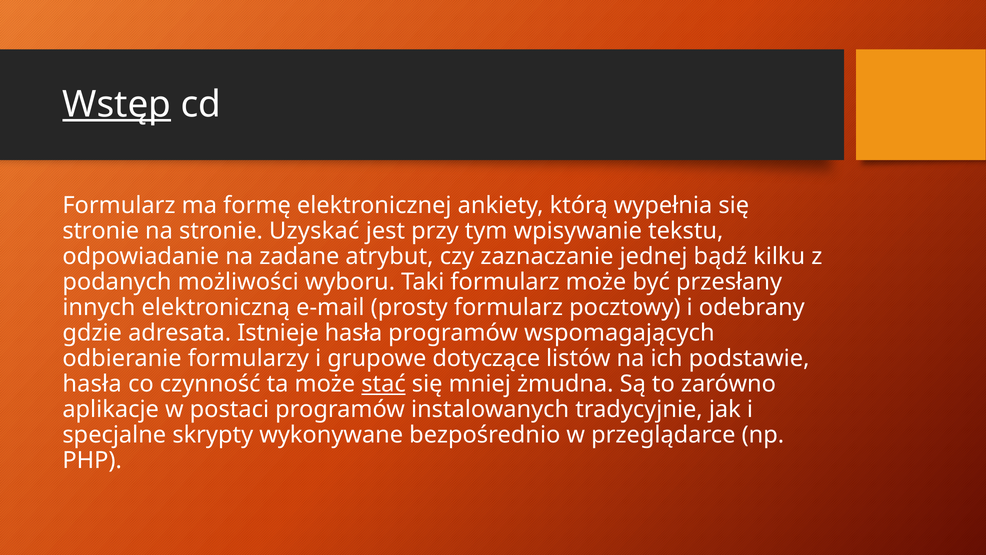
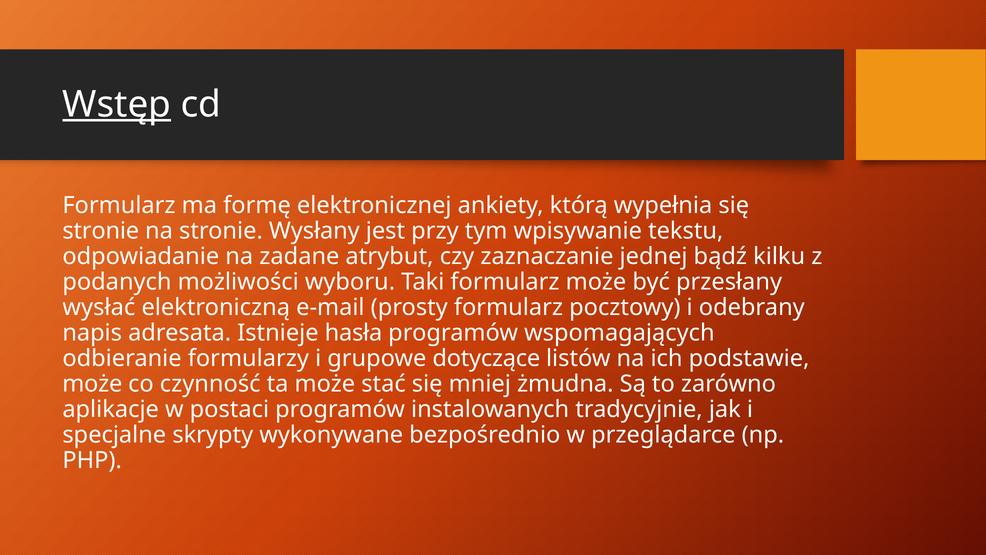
Uzyskać: Uzyskać -> Wysłany (314, 231)
innych: innych -> wysłać (99, 307)
gdzie: gdzie -> napis (92, 333)
hasła: hasła -> może (92, 384)
stać underline: present -> none (384, 384)
